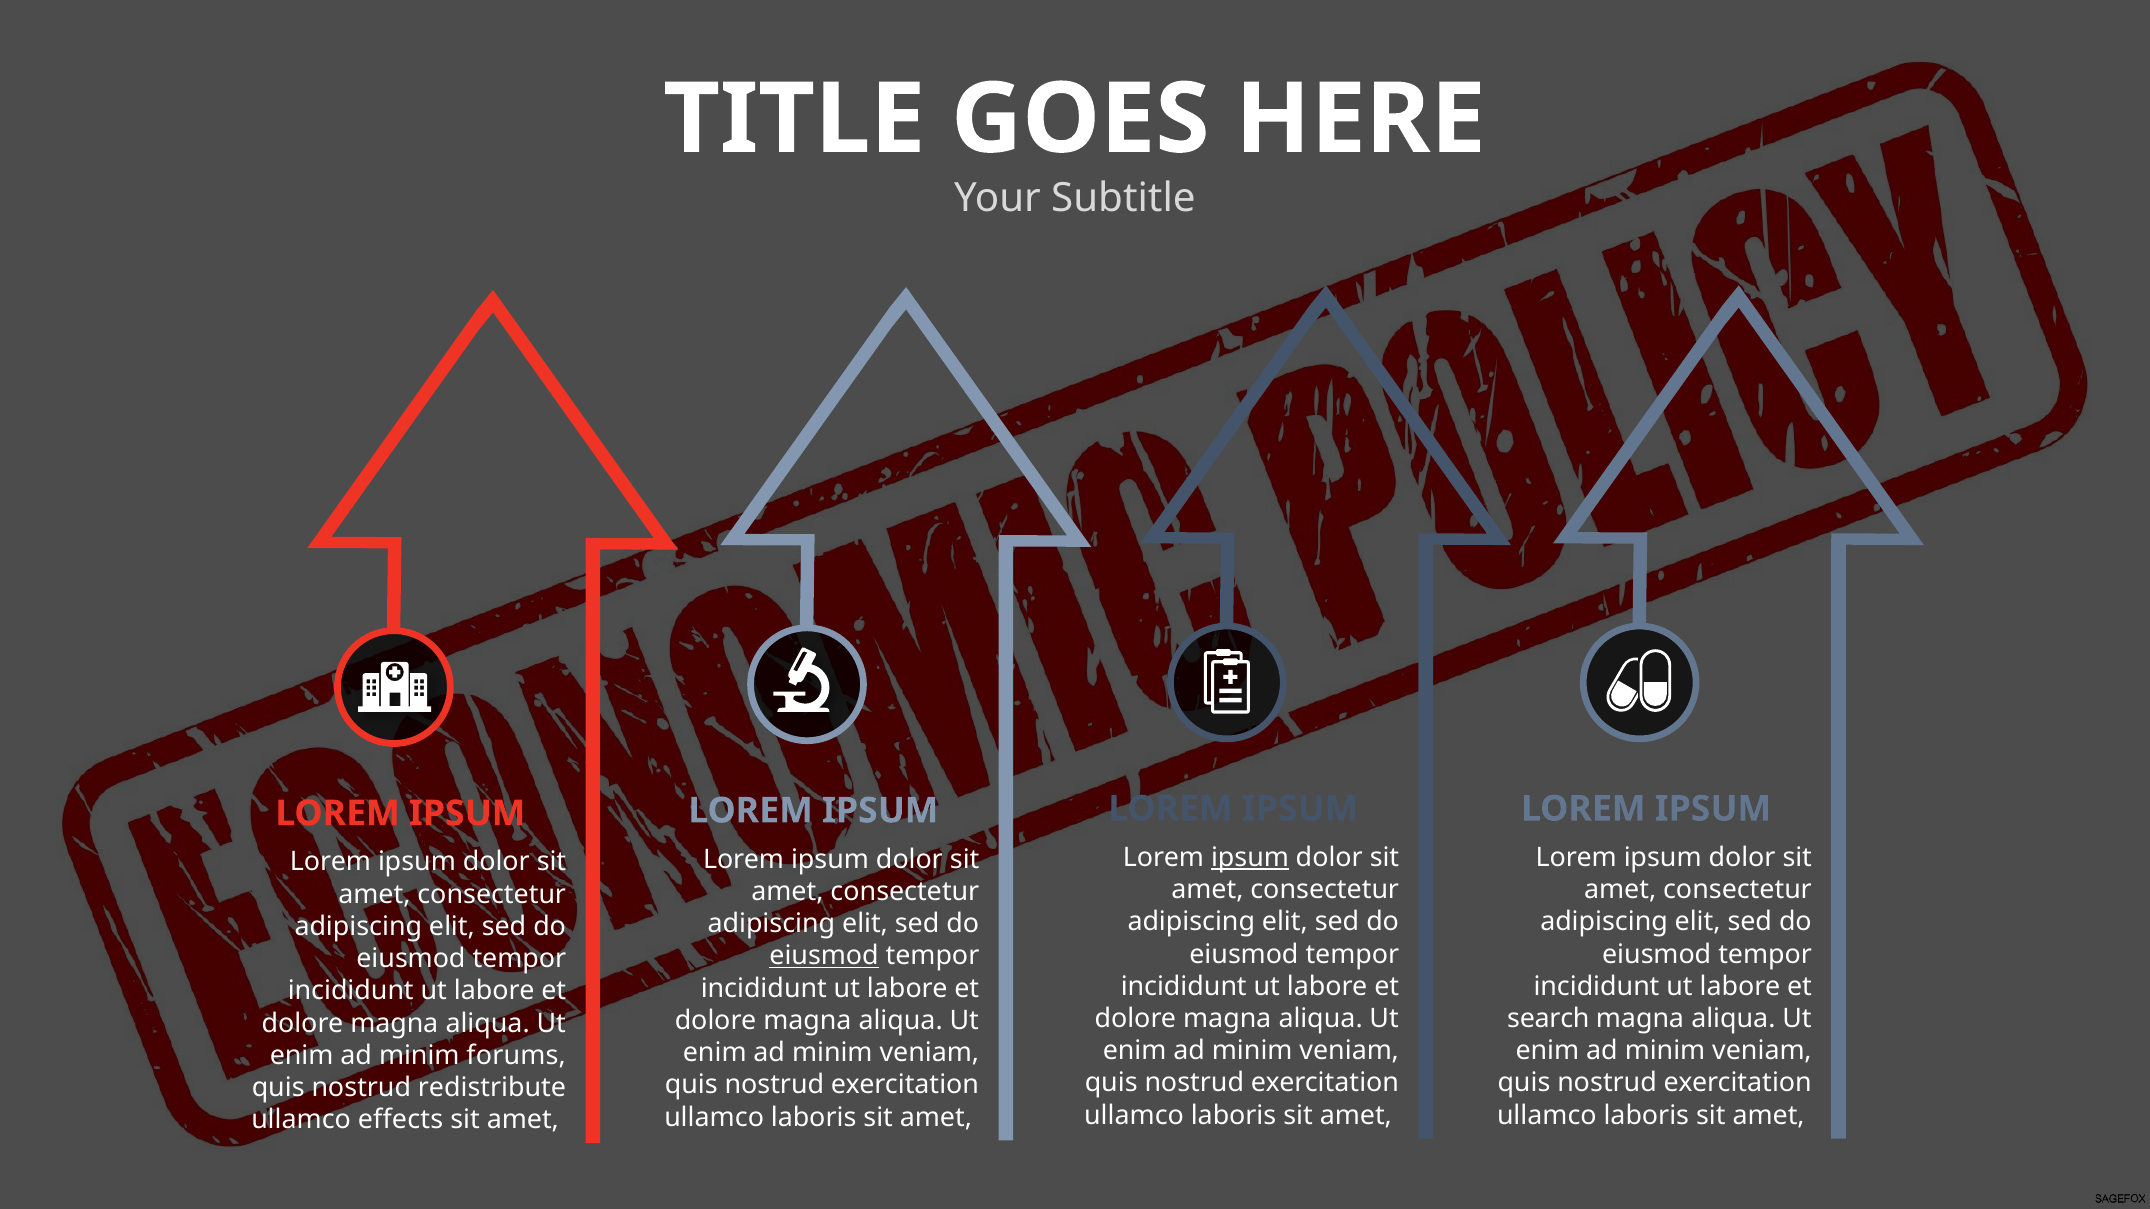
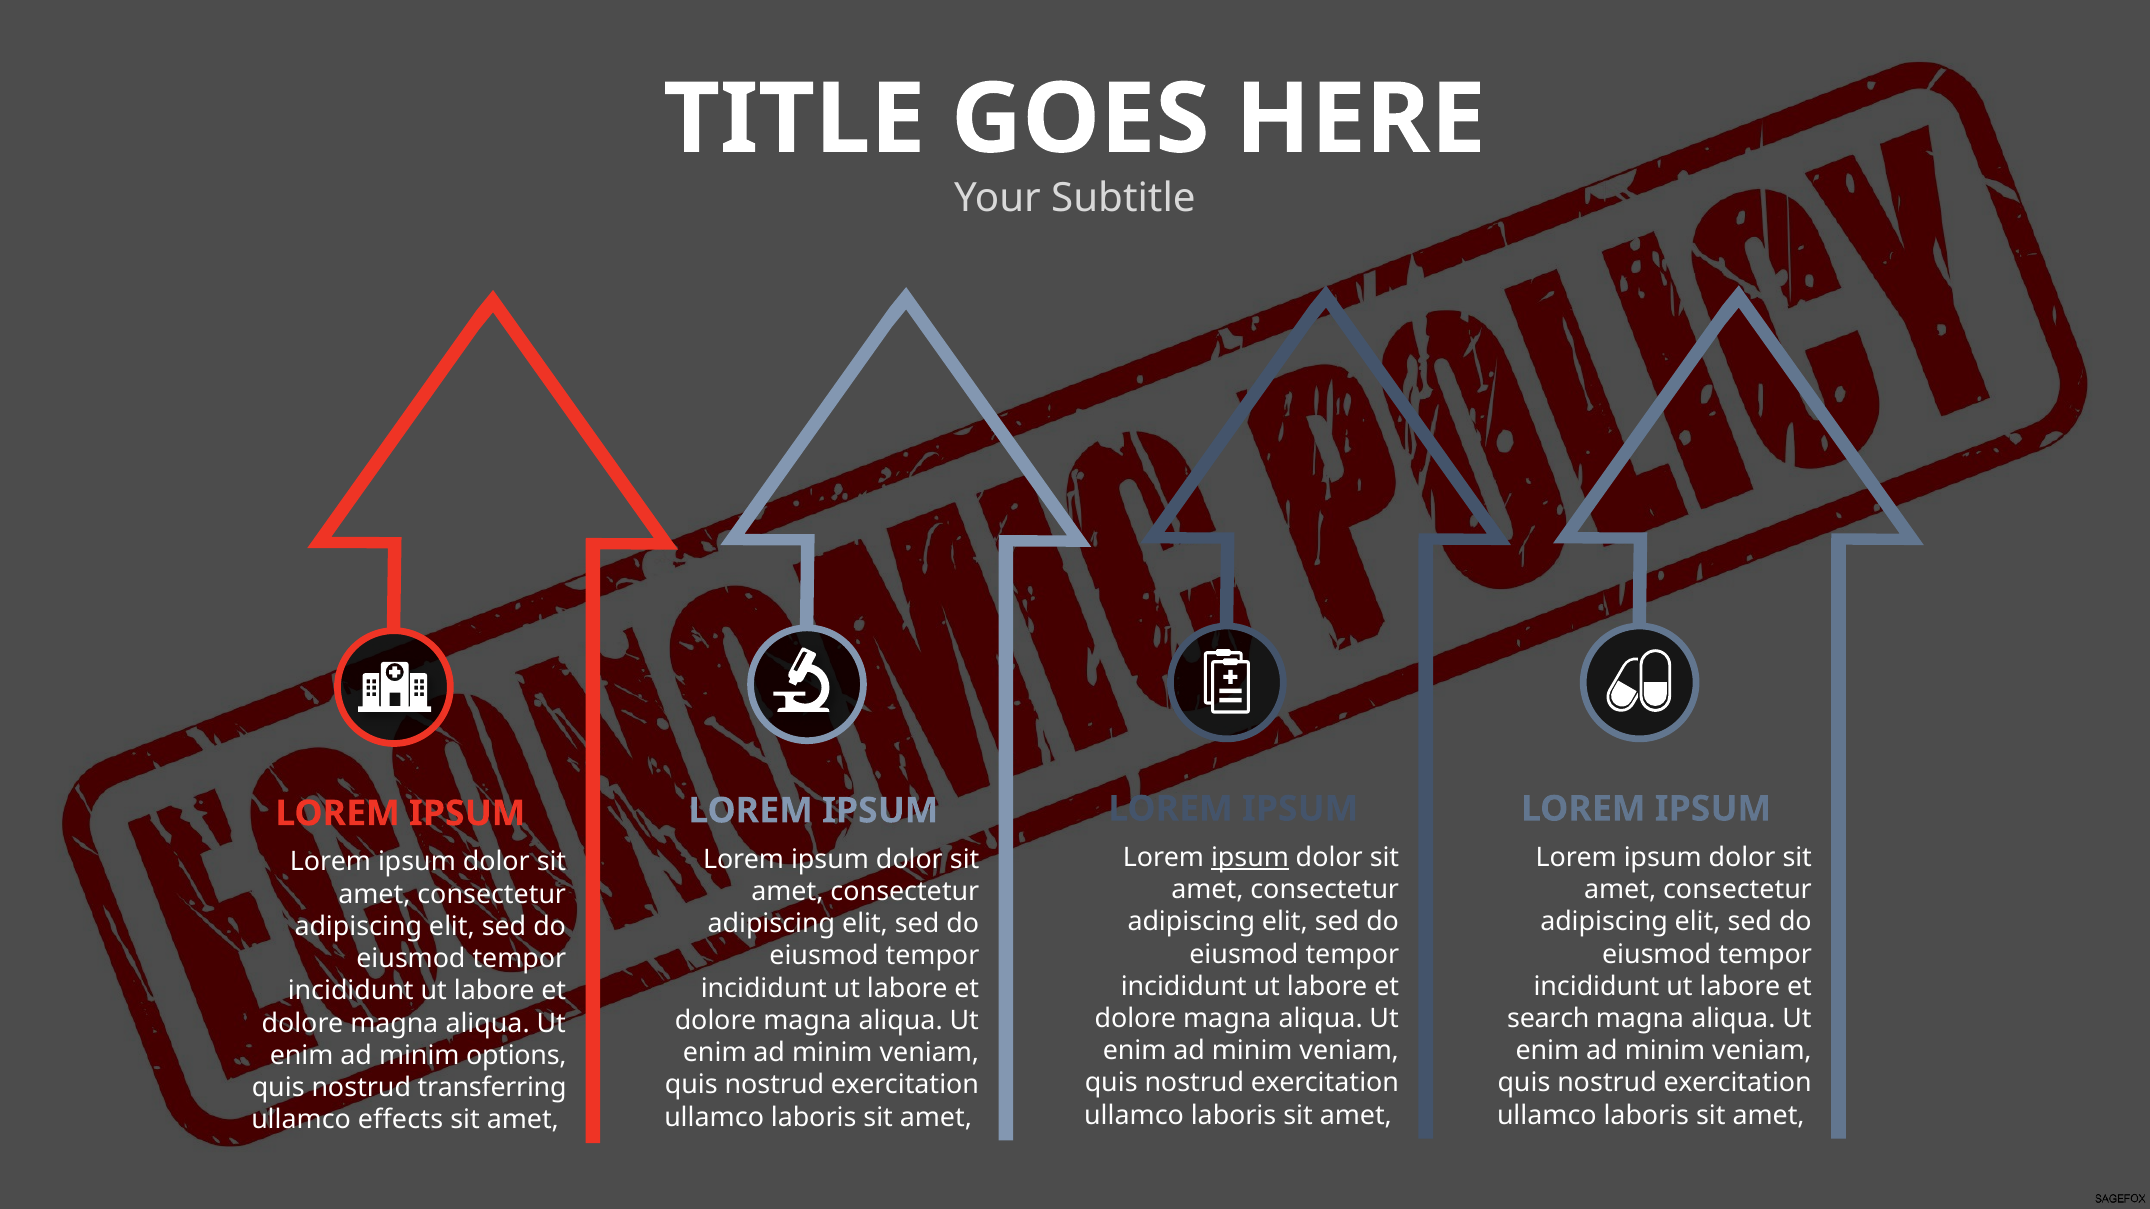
eiusmod underline: present -> none (824, 956)
forums: forums -> options (516, 1056)
redistribute: redistribute -> transferring (492, 1088)
